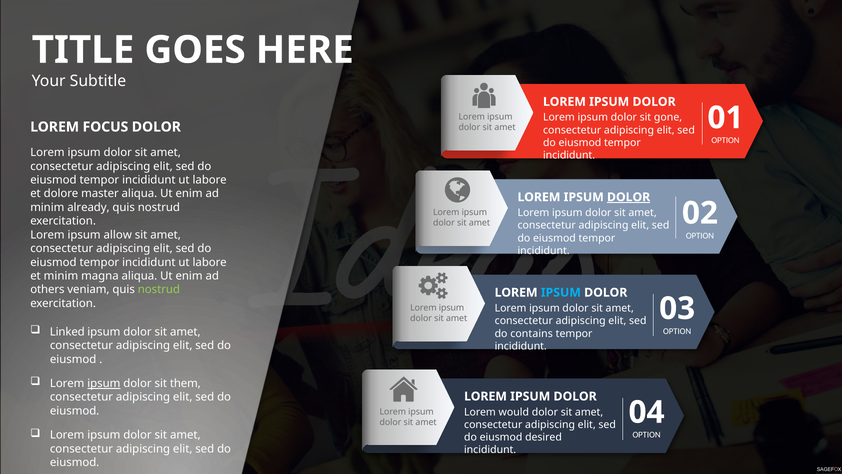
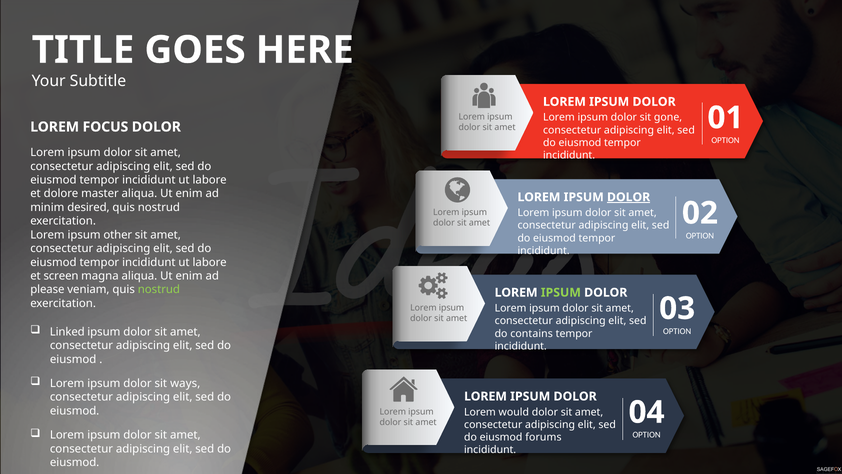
already: already -> desired (88, 207)
allow: allow -> other (118, 235)
et minim: minim -> screen (61, 276)
others: others -> please (47, 289)
IPSUM colour: light blue -> light green (561, 292)
ipsum underline: present -> none (104, 383)
them: them -> ways (185, 383)
desired: desired -> forums (543, 437)
